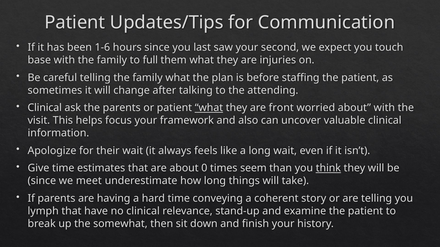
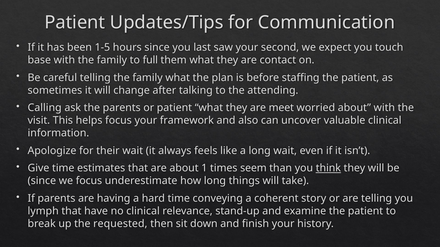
1-6: 1-6 -> 1-5 (102, 48)
injuries: injuries -> contact (278, 60)
Clinical: Clinical -> Calling (45, 108)
what underline: present -> none (209, 108)
front: front -> meet (281, 108)
0: 0 -> 1 (204, 168)
we meet: meet -> focus (89, 181)
somewhat: somewhat -> requested (120, 224)
